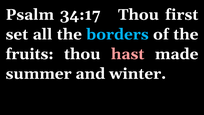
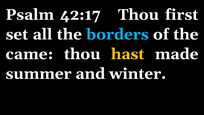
34:17: 34:17 -> 42:17 (80, 15)
fruits: fruits -> came (29, 54)
hast colour: pink -> yellow (128, 54)
